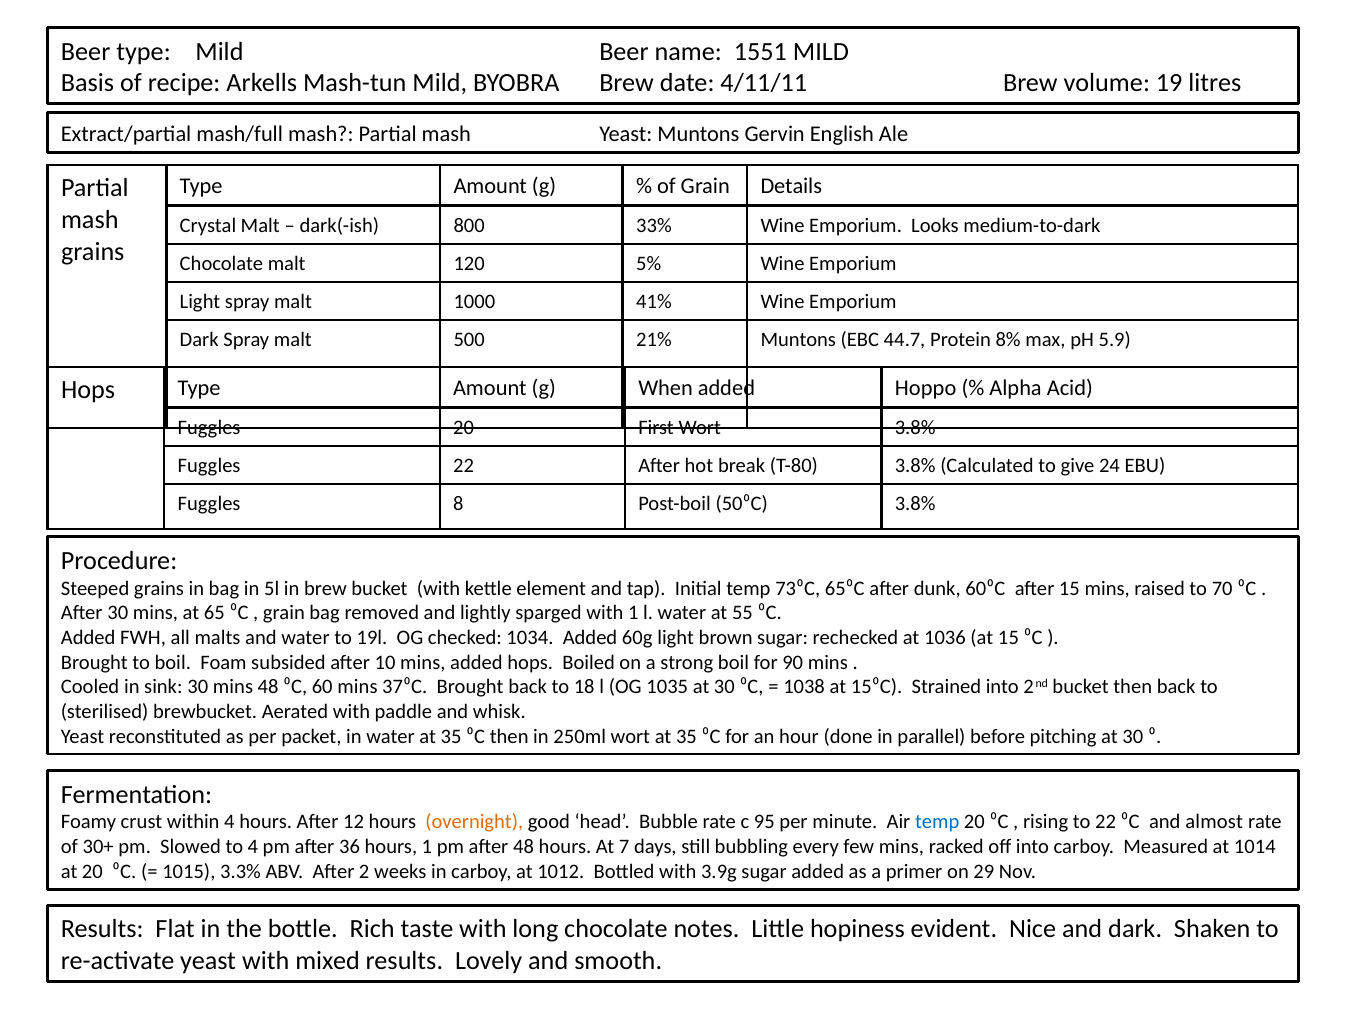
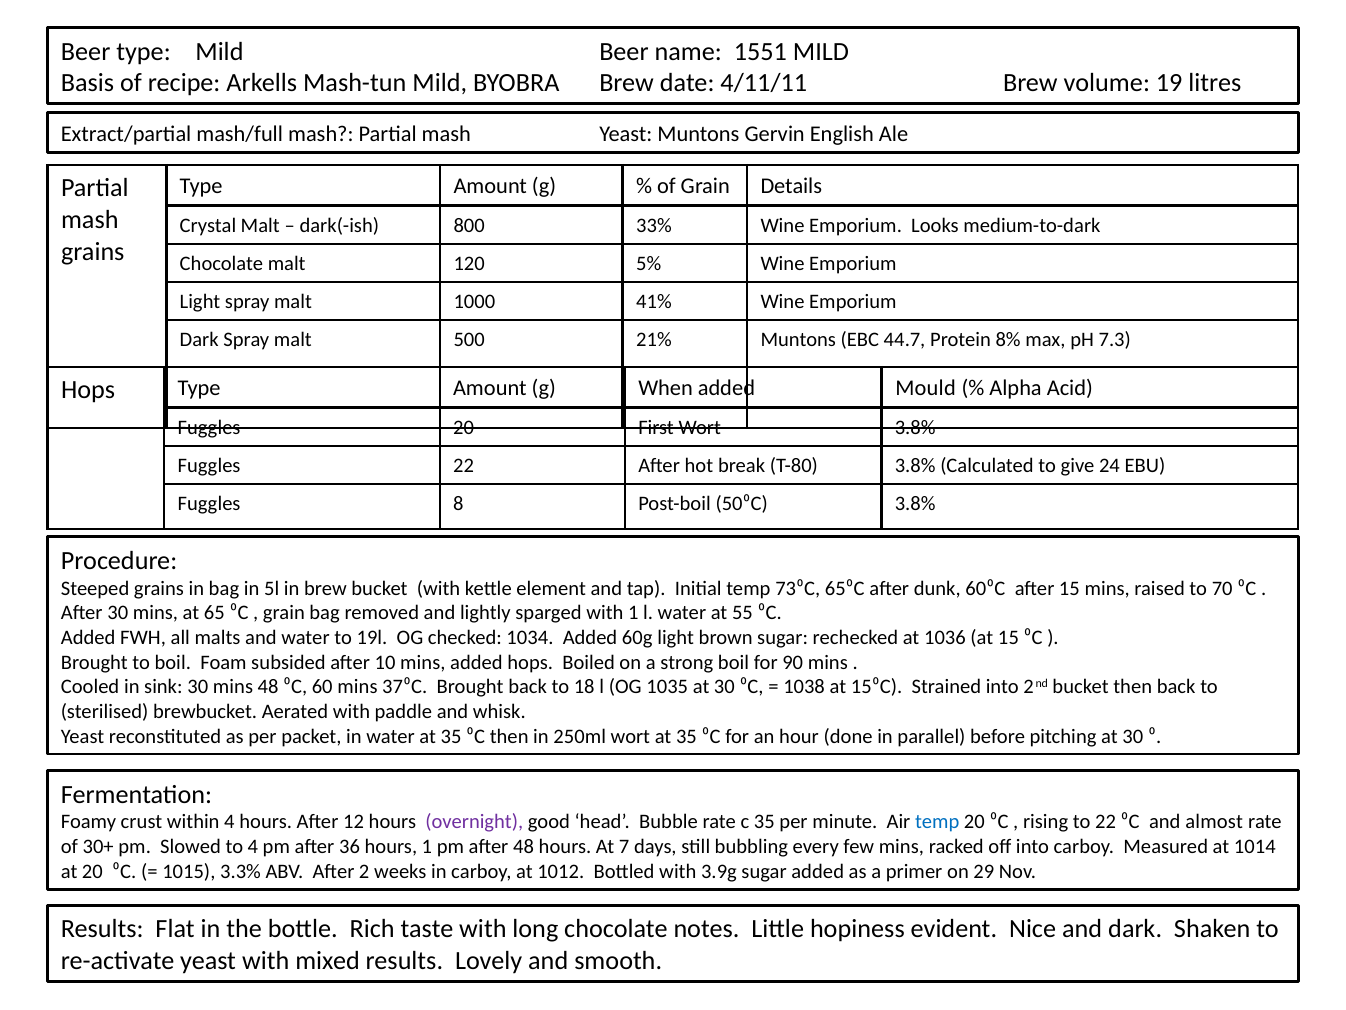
5.9: 5.9 -> 7.3 (1115, 340)
Hoppo: Hoppo -> Mould (926, 388)
overnight colour: orange -> purple (474, 822)
c 95: 95 -> 35 (764, 822)
